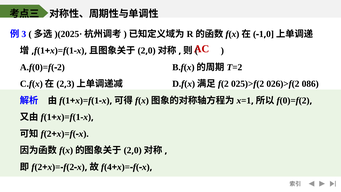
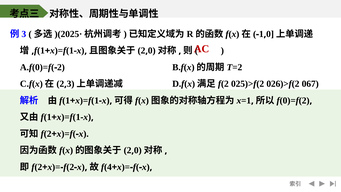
086: 086 -> 067 (310, 84)
